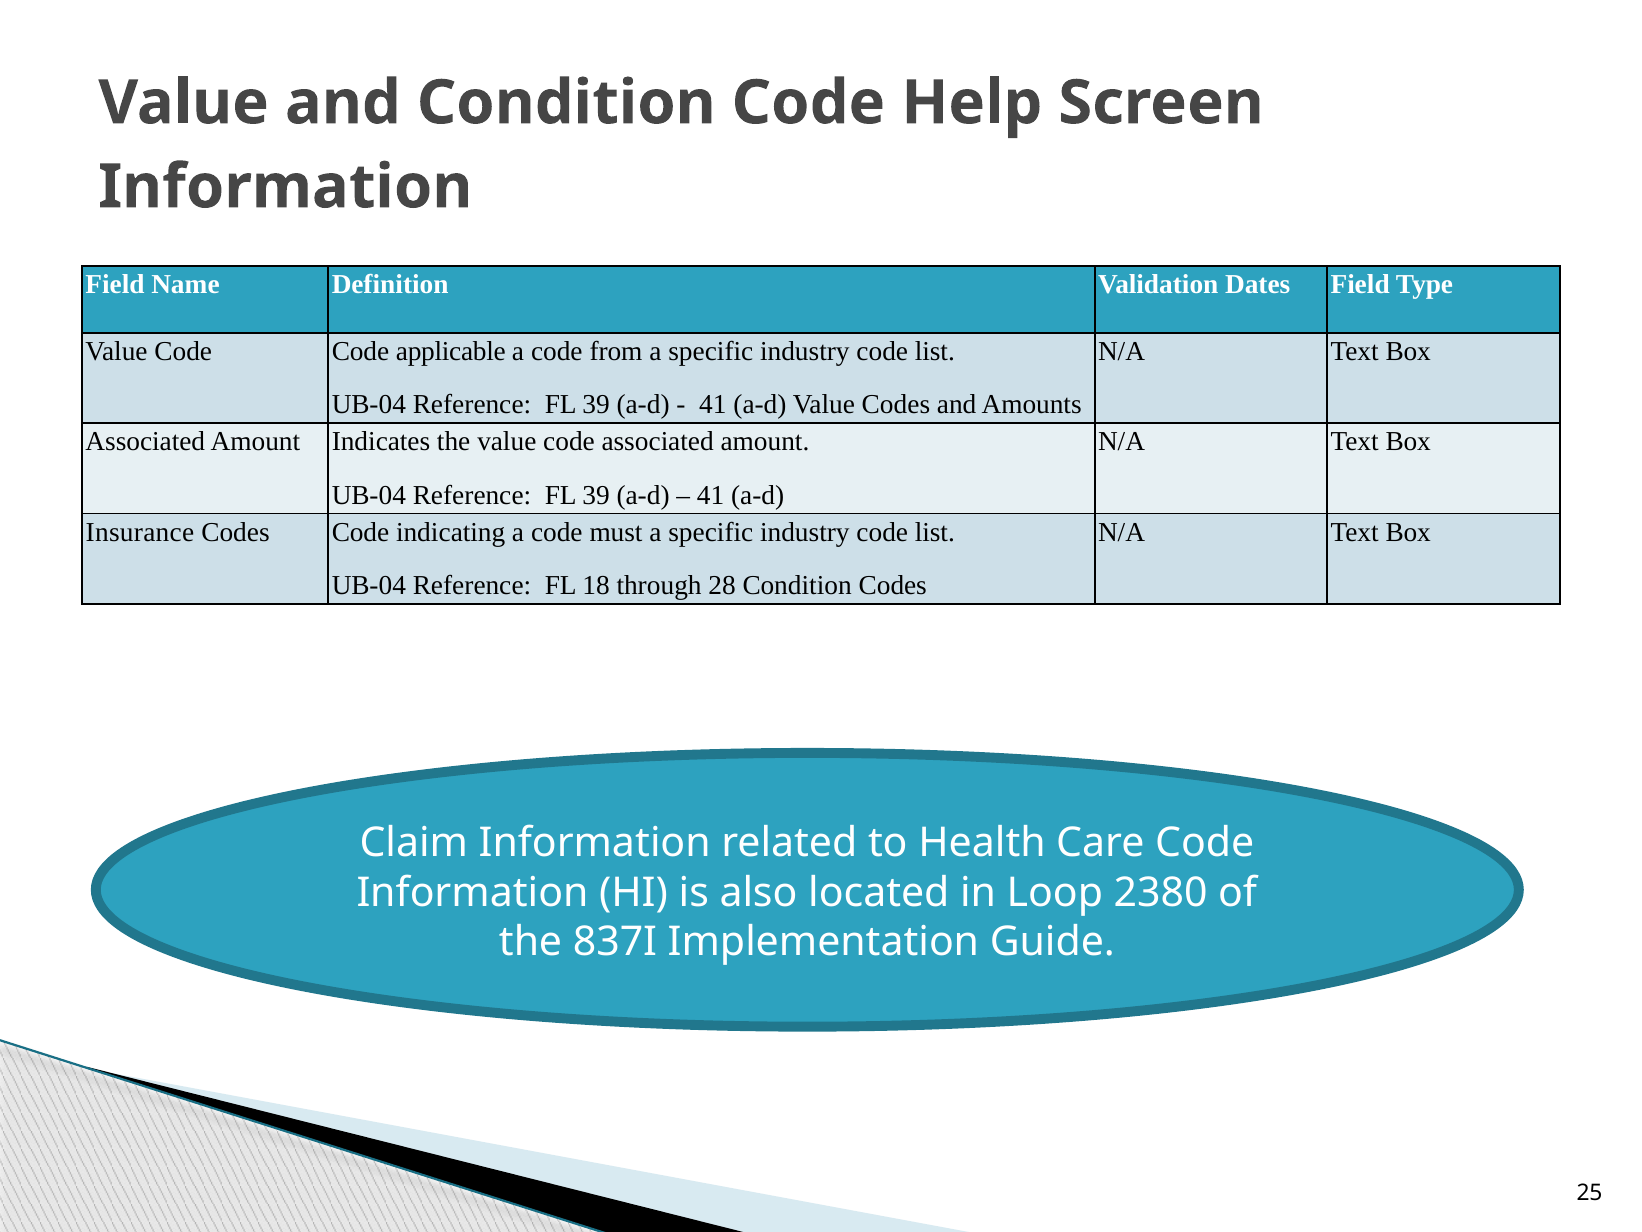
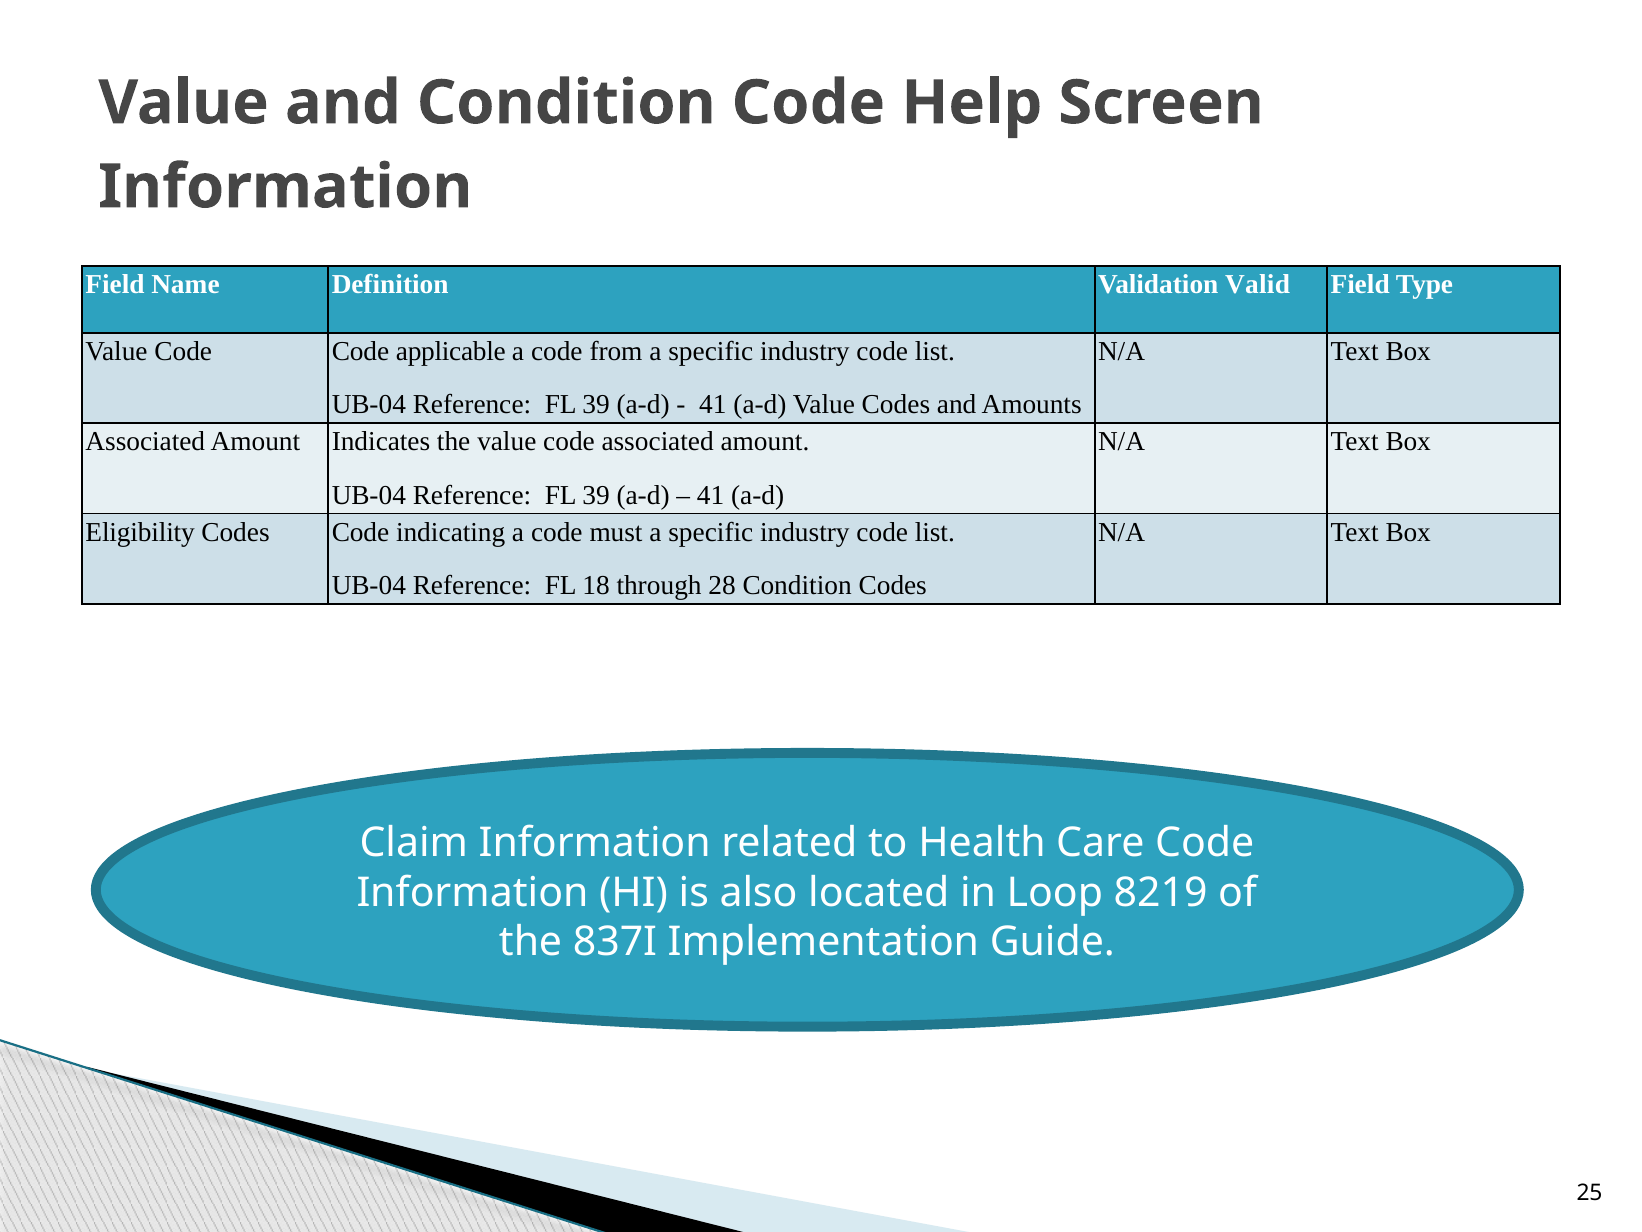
Dates: Dates -> Valid (1258, 285)
Insurance: Insurance -> Eligibility (140, 532)
2380: 2380 -> 8219 (1161, 892)
